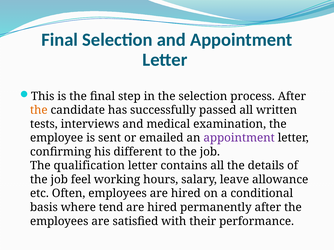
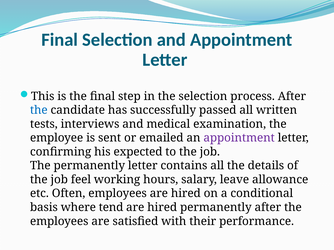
the colour: orange -> blue (39, 110)
different: different -> expected (138, 152)
The qualification: qualification -> permanently (89, 166)
